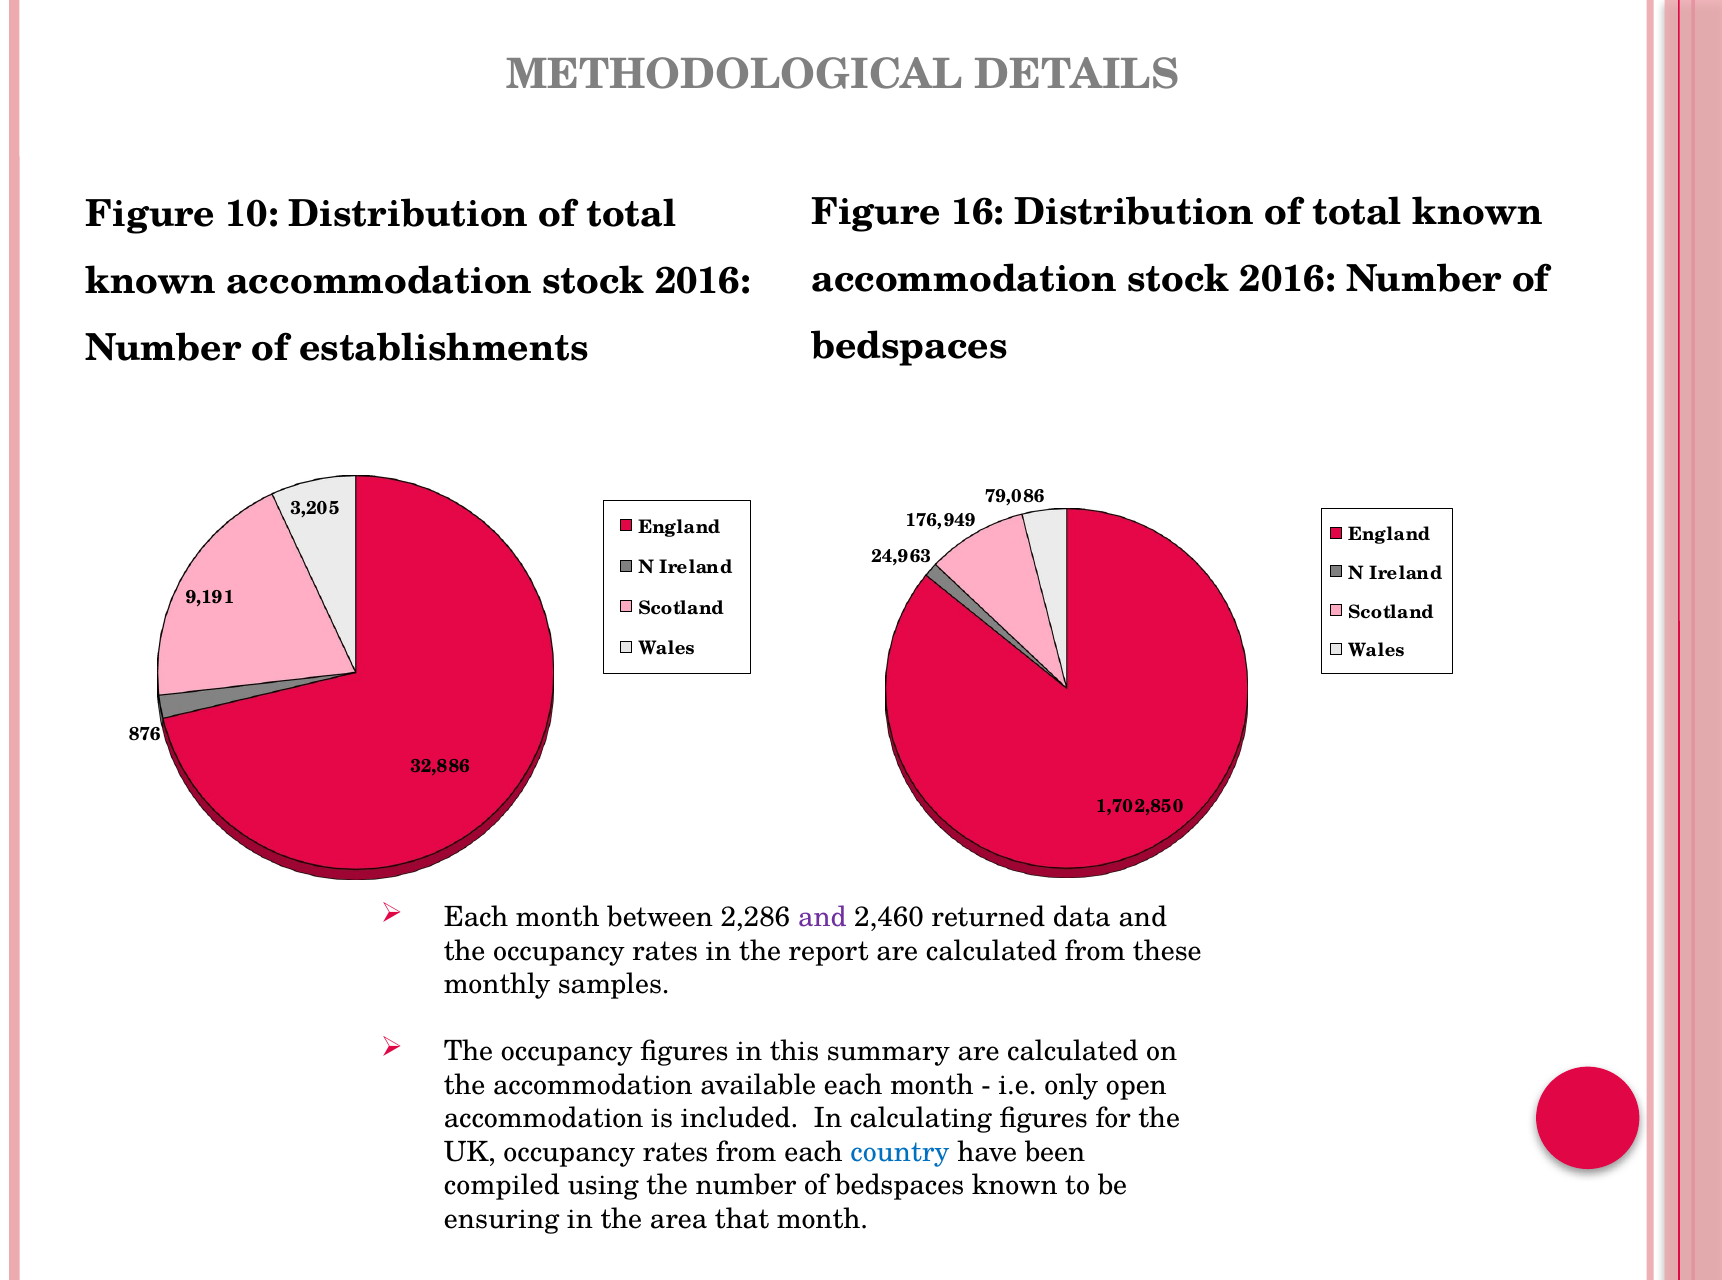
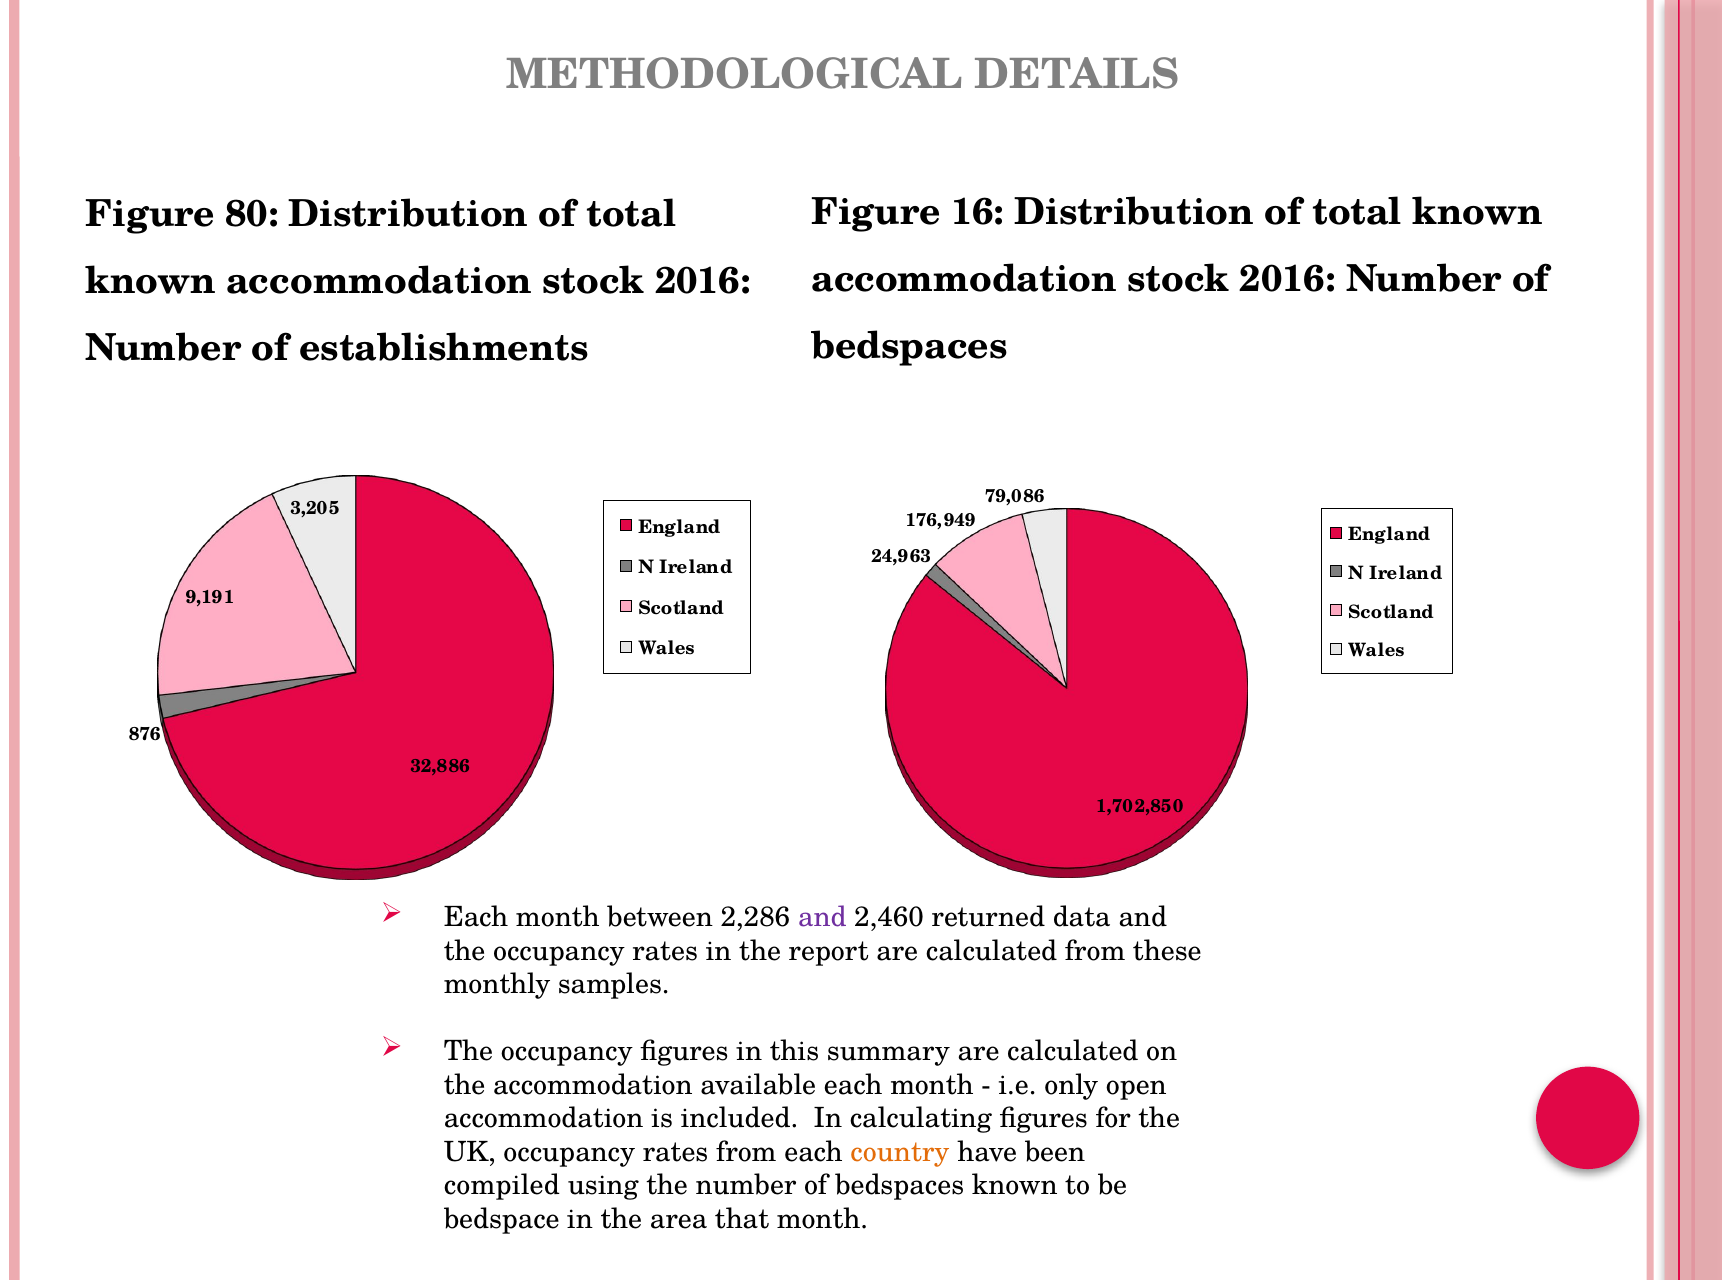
10: 10 -> 80 (252, 215)
country colour: blue -> orange (900, 1152)
ensuring: ensuring -> bedspace (502, 1219)
